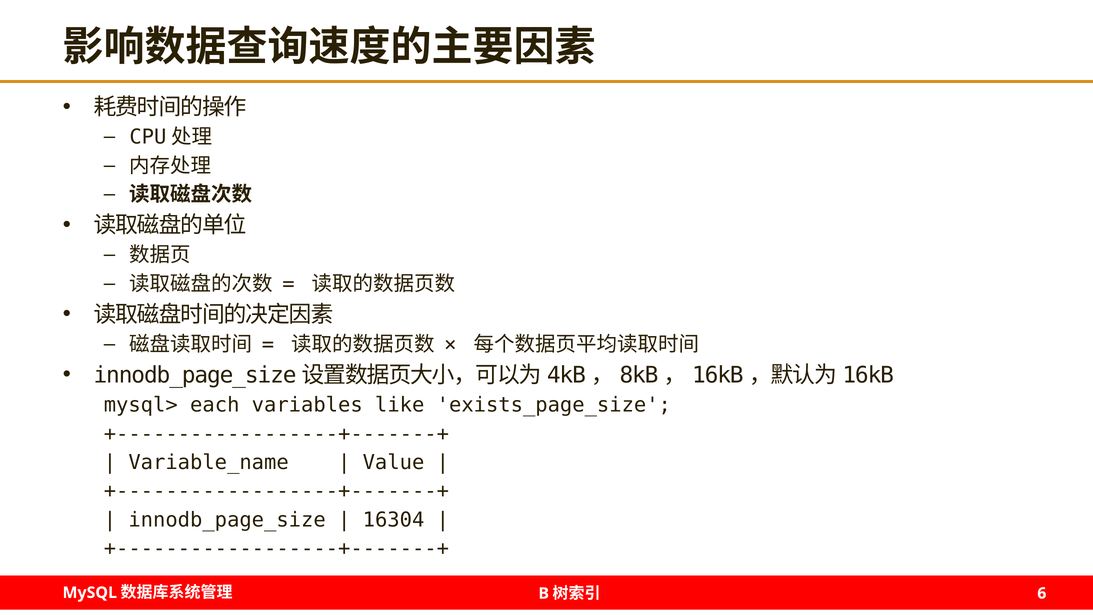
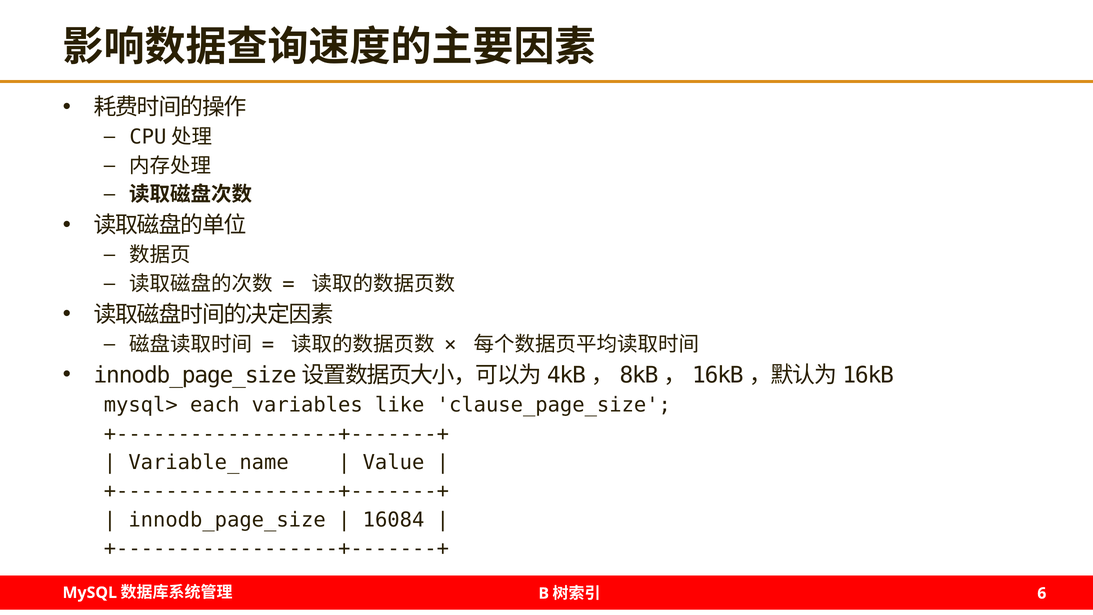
exists_page_size: exists_page_size -> clause_page_size (554, 405)
16304: 16304 -> 16084 (394, 520)
